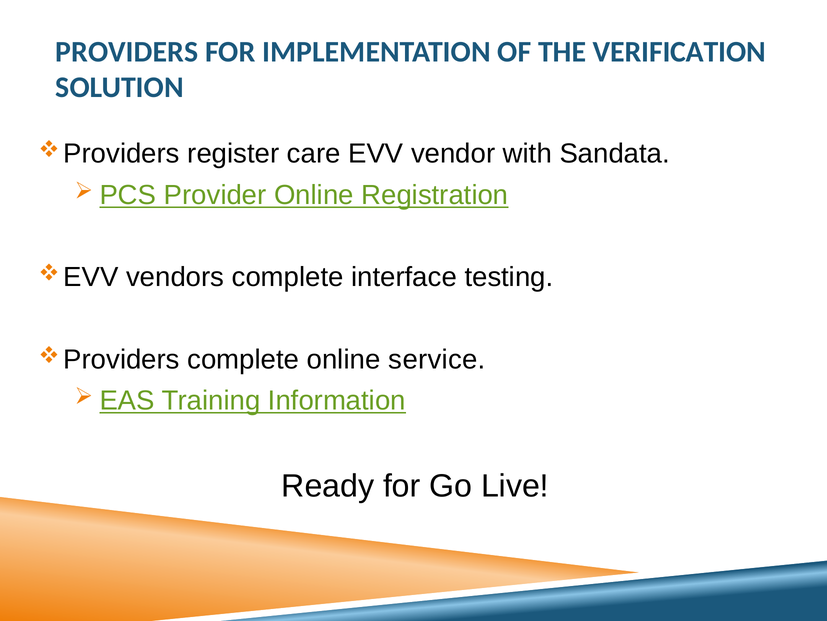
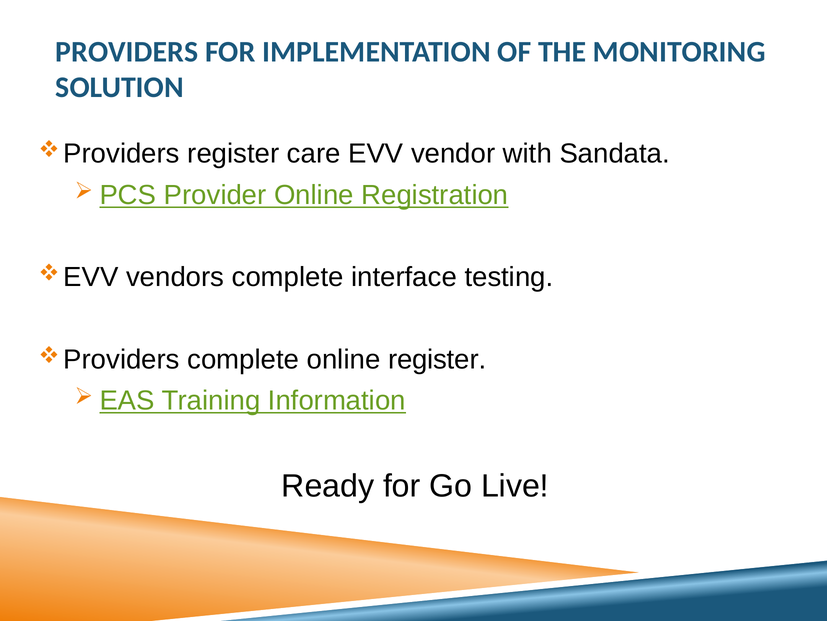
VERIFICATION: VERIFICATION -> MONITORING (679, 52)
online service: service -> register (437, 359)
